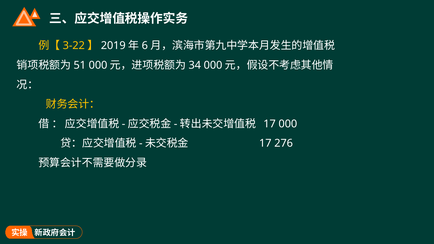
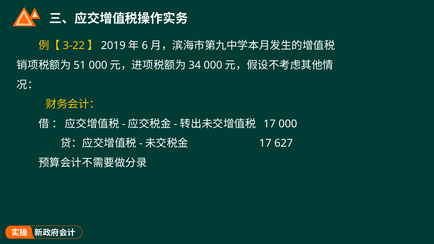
276: 276 -> 627 (284, 143)
